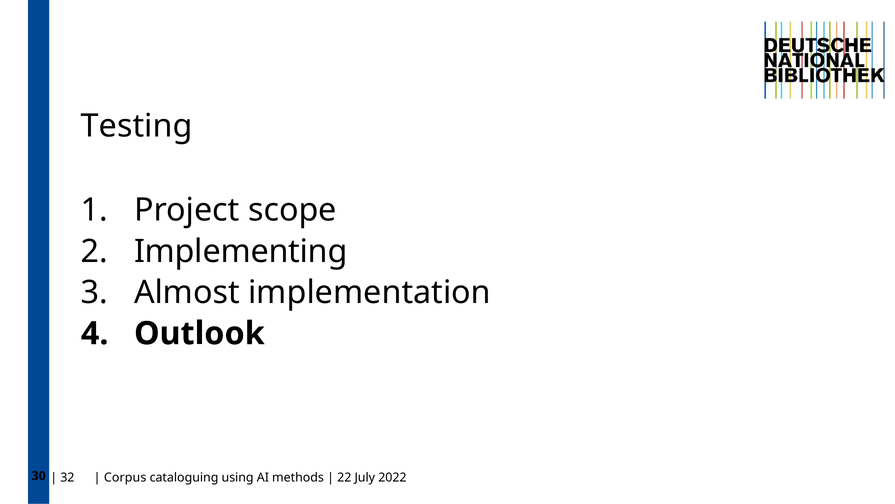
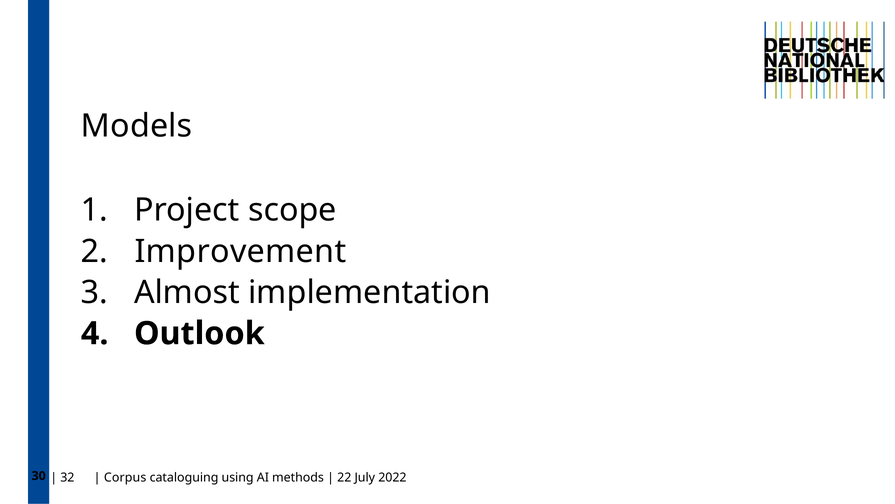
Testing: Testing -> Models (137, 126)
Implementing: Implementing -> Improvement (240, 251)
